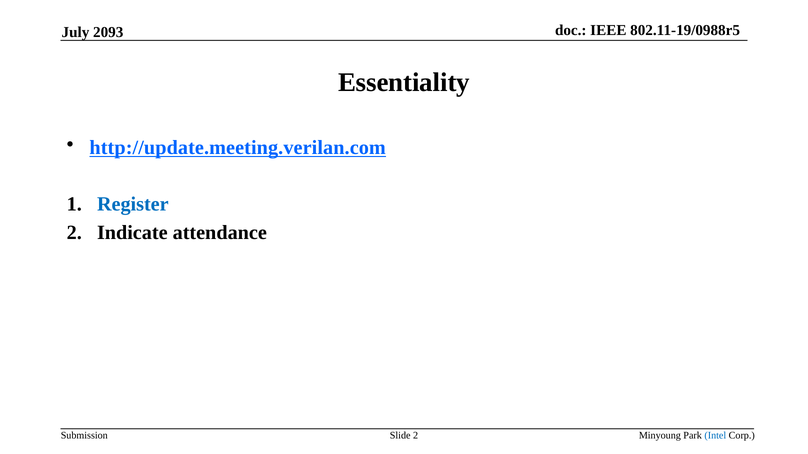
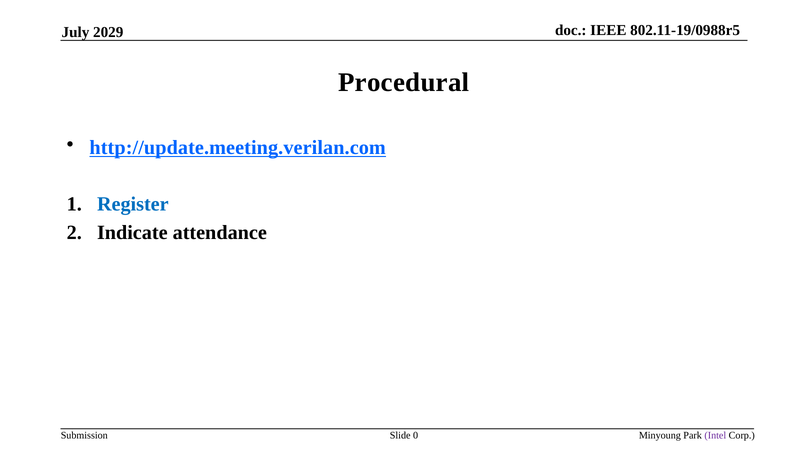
2093: 2093 -> 2029 (108, 32)
Essentiality: Essentiality -> Procedural (404, 83)
Slide 2: 2 -> 0 (416, 436)
Intel colour: blue -> purple (715, 436)
